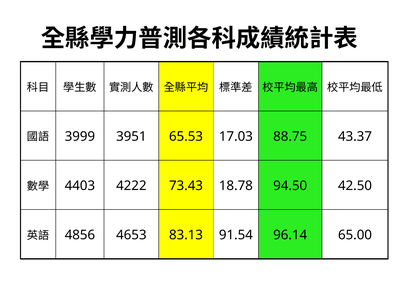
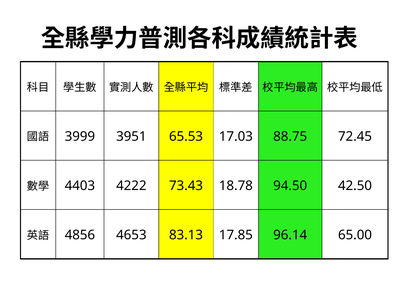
43.37: 43.37 -> 72.45 (355, 137)
91.54: 91.54 -> 17.85 (236, 235)
